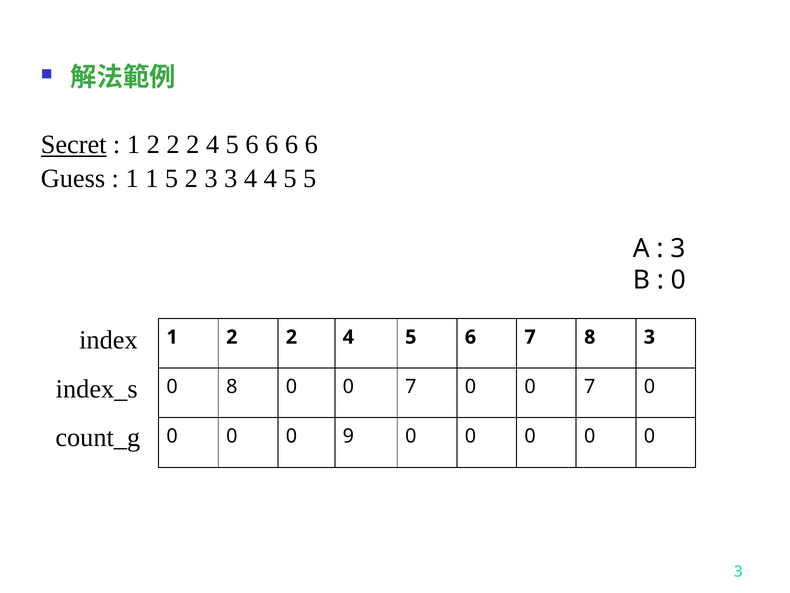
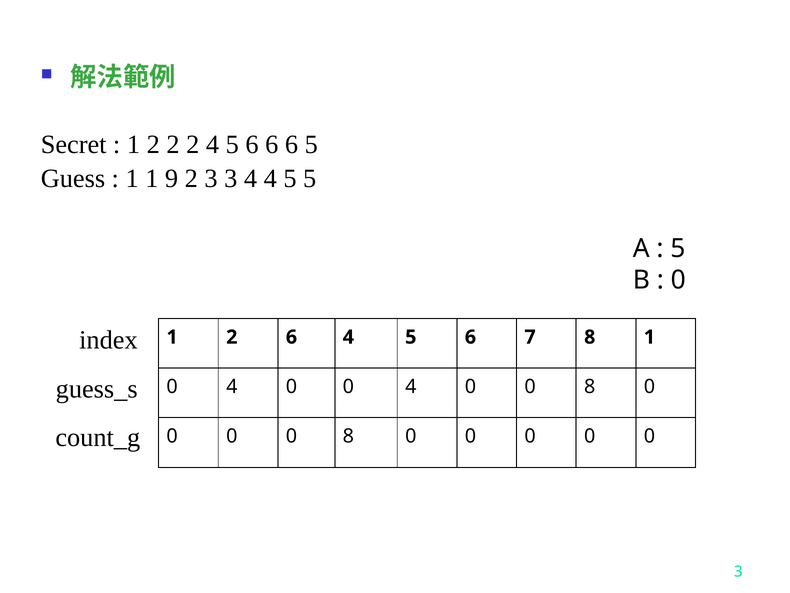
Secret underline: present -> none (74, 145)
6 6 6 6: 6 -> 5 (311, 145)
1 5: 5 -> 9 (172, 178)
3: 3 -> 5 (678, 248)
2: 2 -> 6 (291, 337)
8 3: 3 -> 1 (649, 337)
index_s: index_s -> guess_s (97, 389)
8: 8 -> 4 (232, 386)
7: 7 -> 4 (411, 386)
7: 7 -> 8 (590, 386)
0 0 0 9: 9 -> 8 (348, 436)
